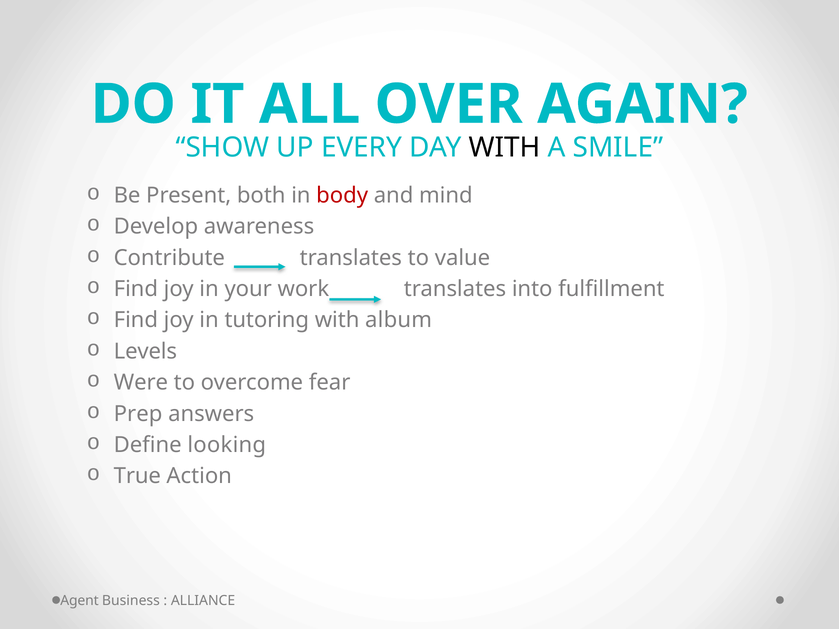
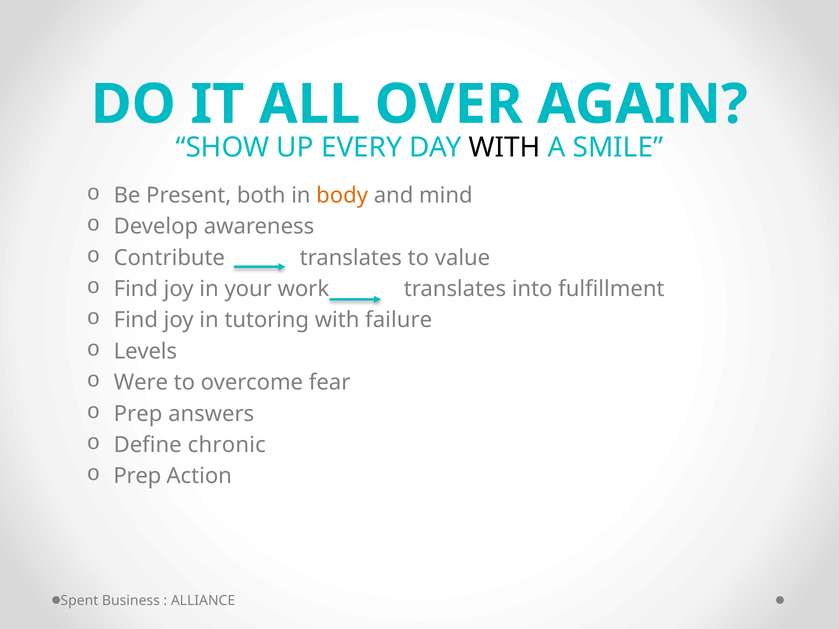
body colour: red -> orange (342, 195)
album: album -> failure (399, 320)
looking: looking -> chronic (227, 445)
True: True -> Prep (137, 476)
Agent: Agent -> Spent (79, 601)
